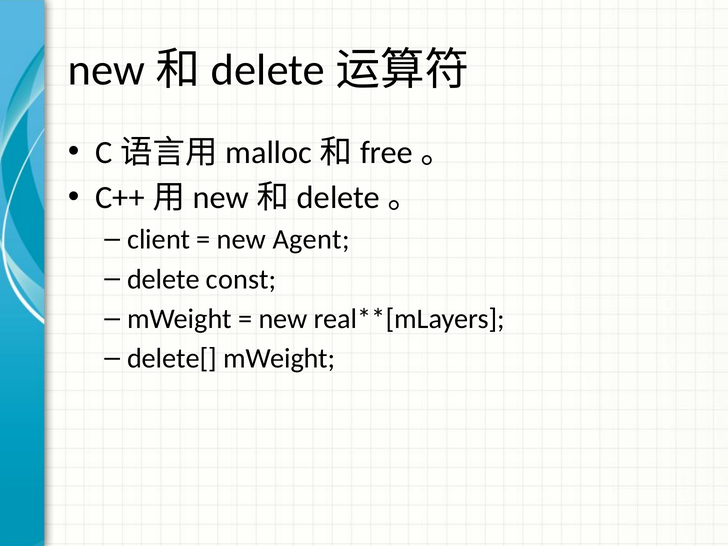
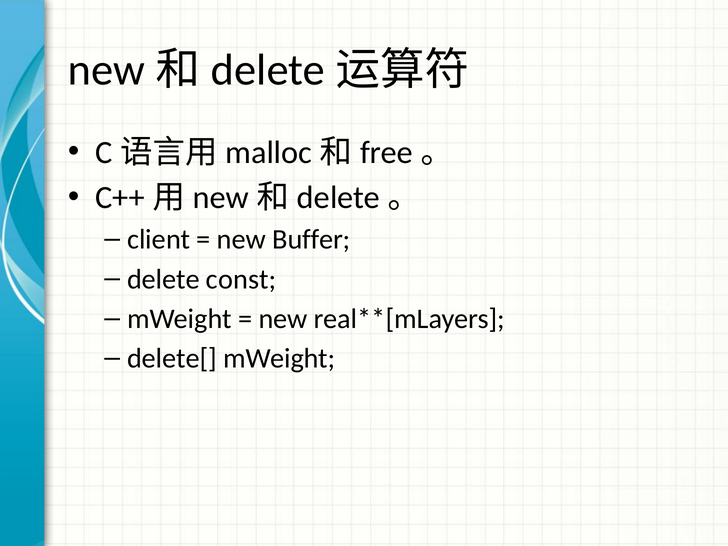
Agent: Agent -> Buffer (311, 240)
